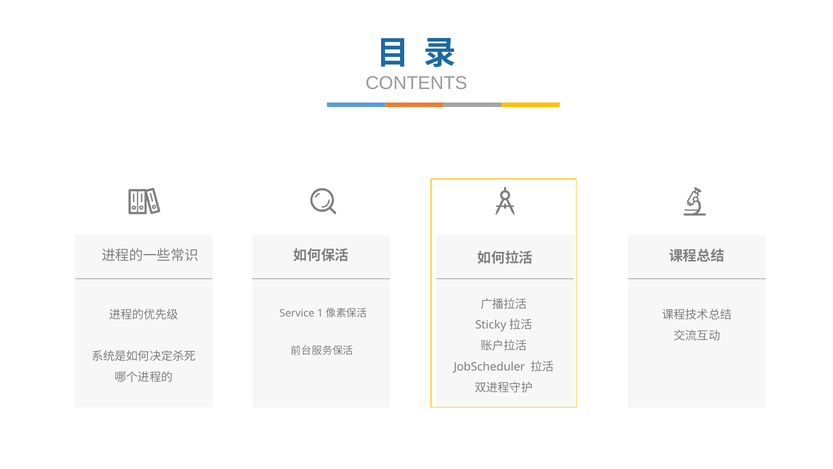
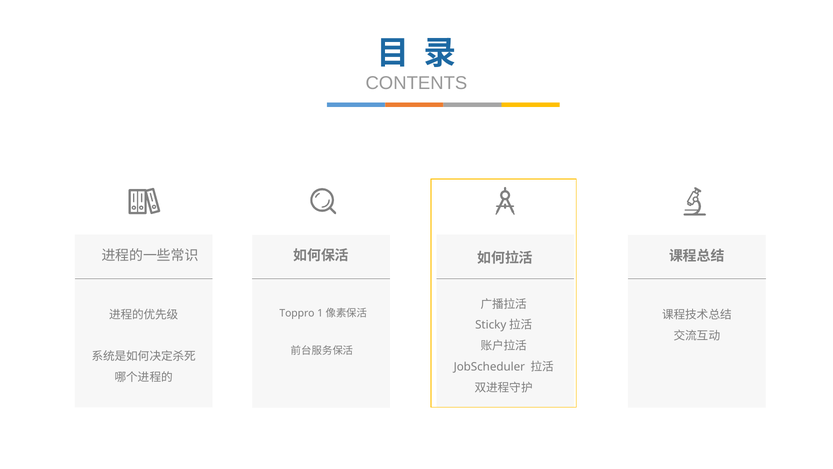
Service: Service -> Toppro (297, 313)
